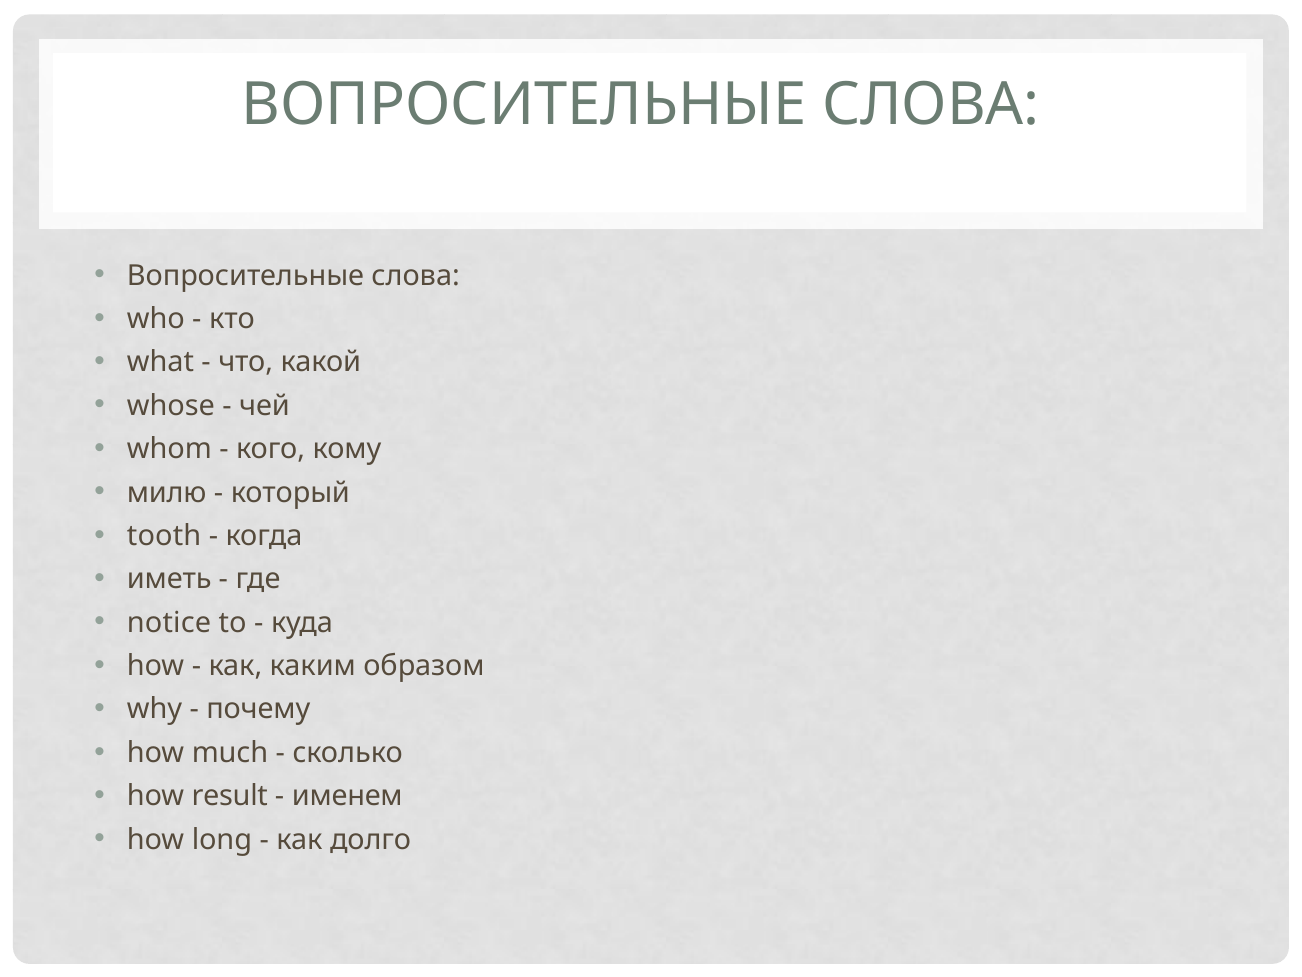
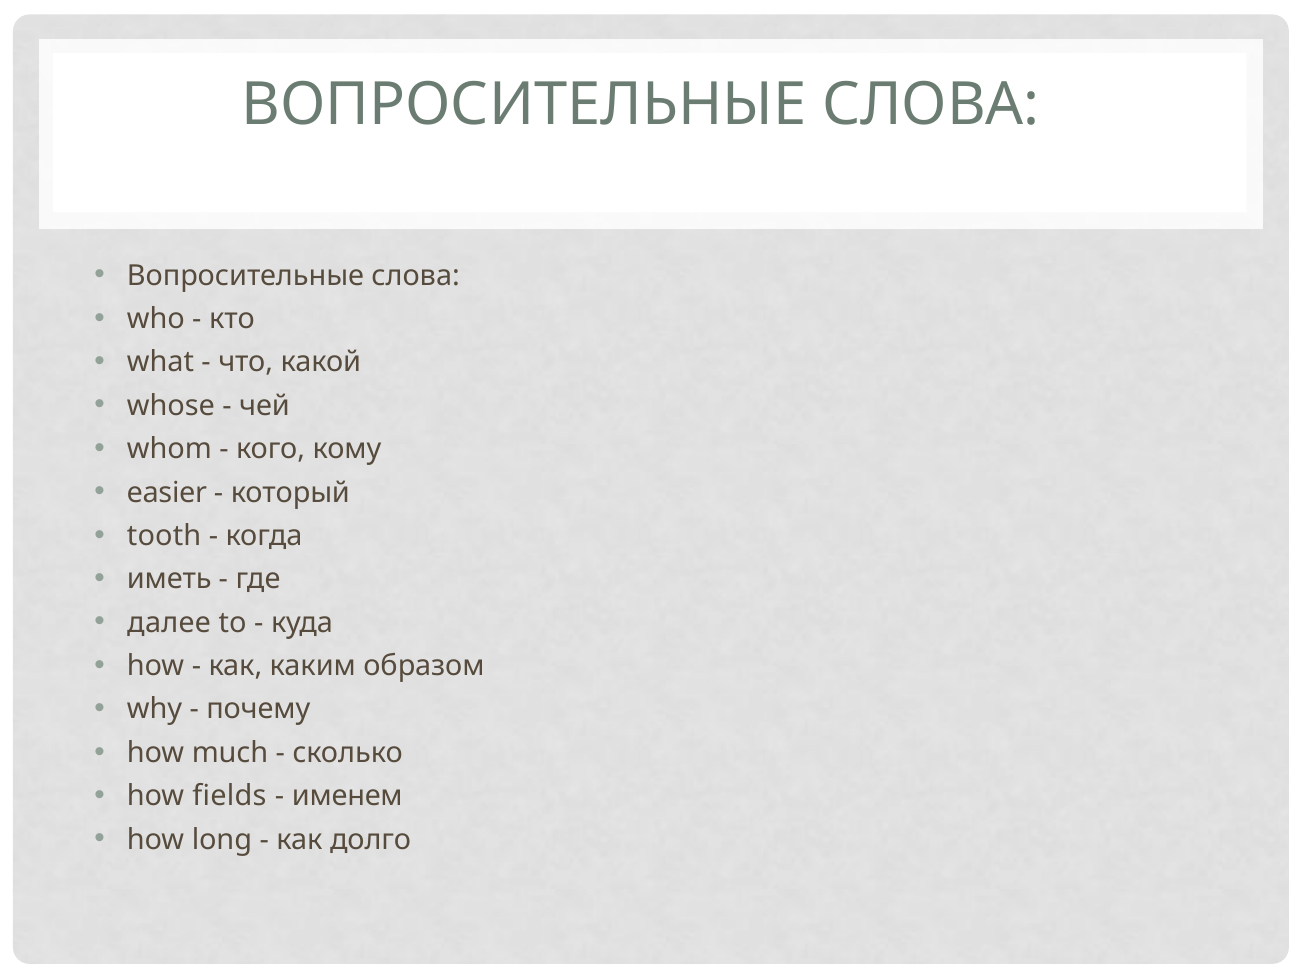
милю: милю -> easier (167, 492)
notice: notice -> далее (169, 622)
result: result -> fields (229, 796)
